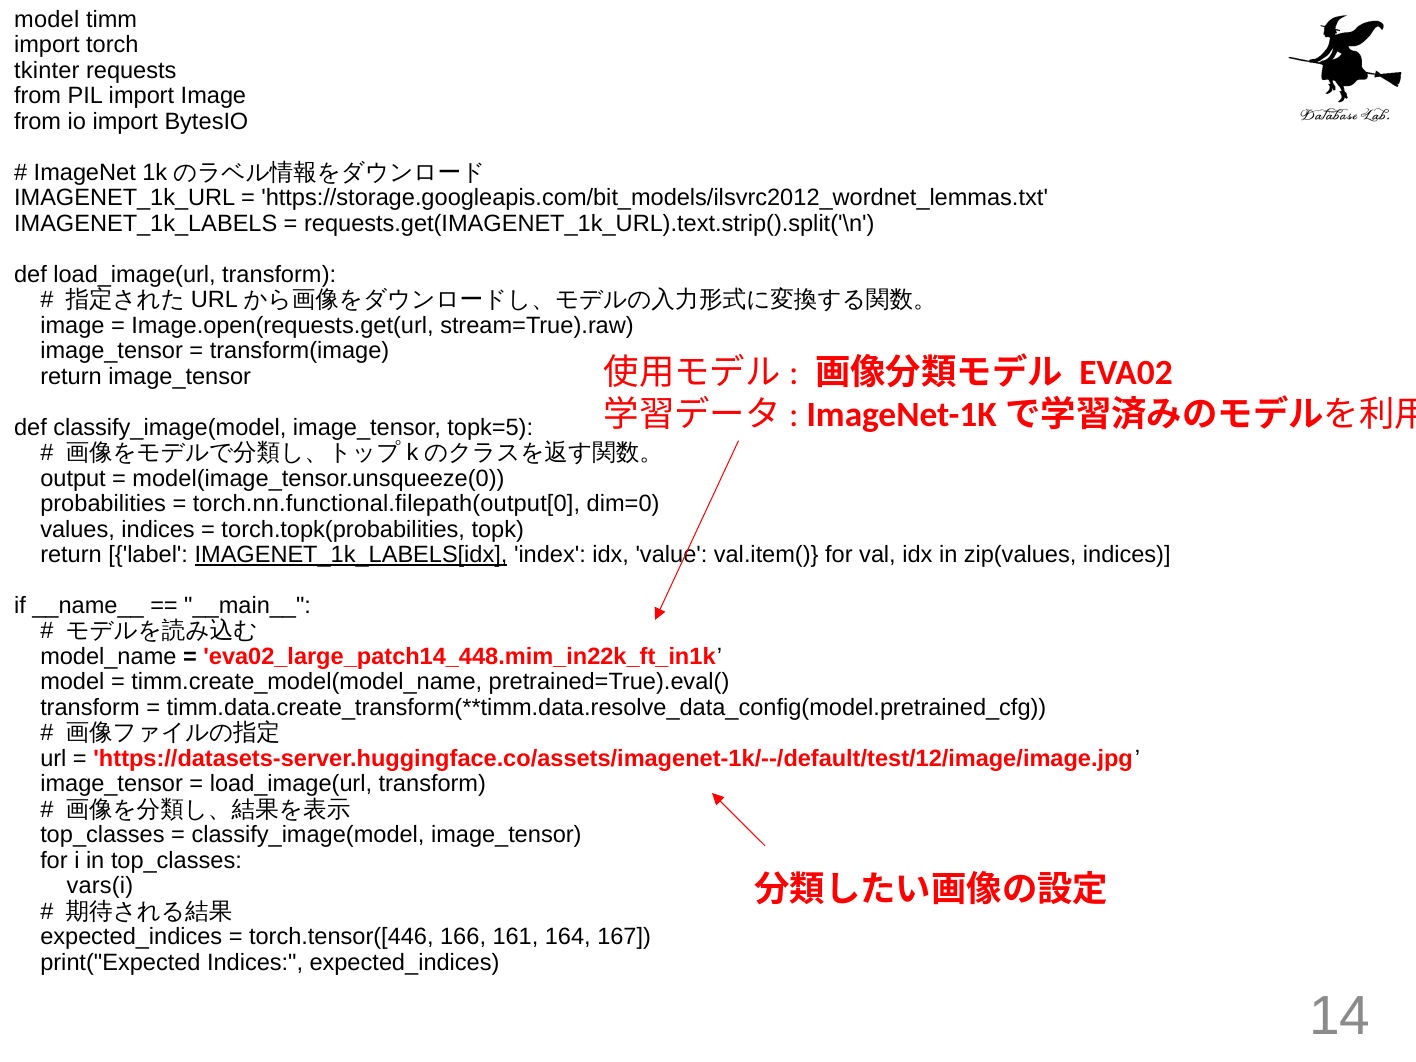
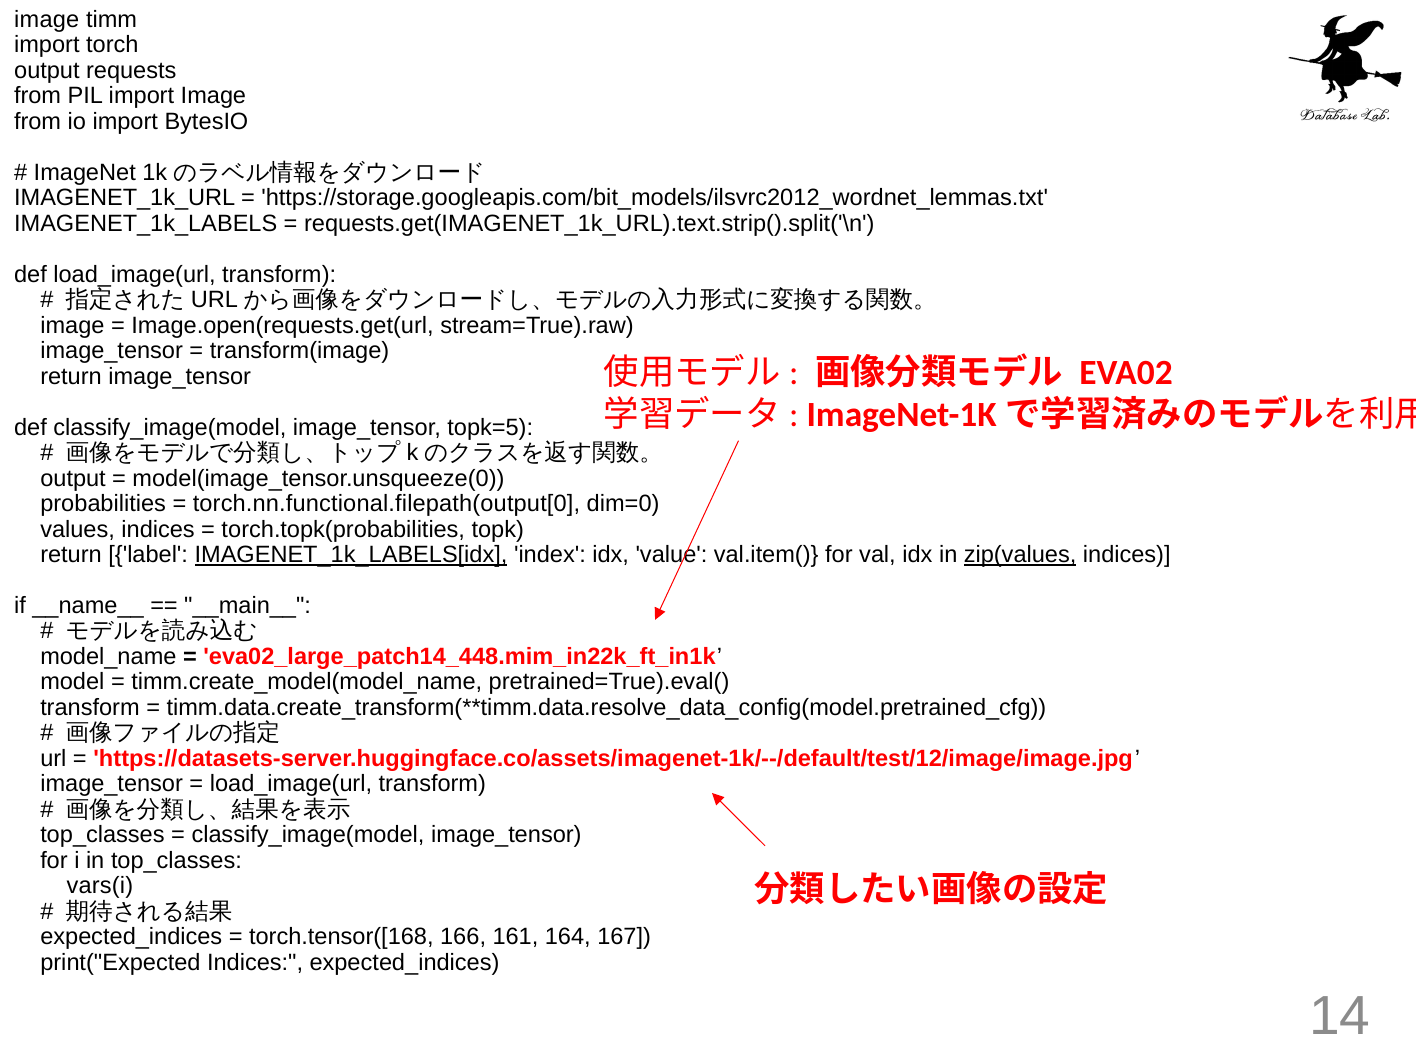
model: model -> image (47, 20)
tkinter: tkinter -> output (47, 71)
zip(values underline: none -> present (1020, 555)
torch.tensor([446: torch.tensor([446 -> torch.tensor([168 (341, 937)
